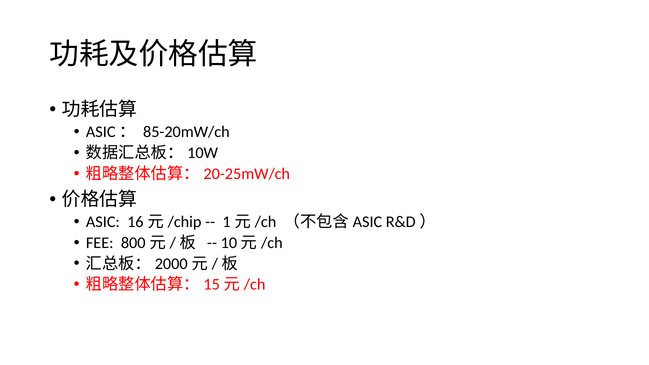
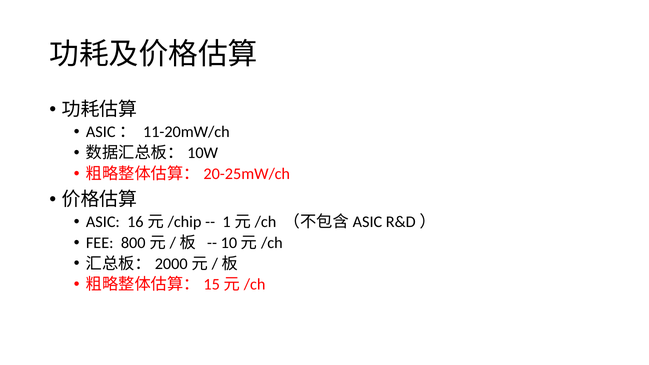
85-20mW/ch: 85-20mW/ch -> 11-20mW/ch (186, 132)
